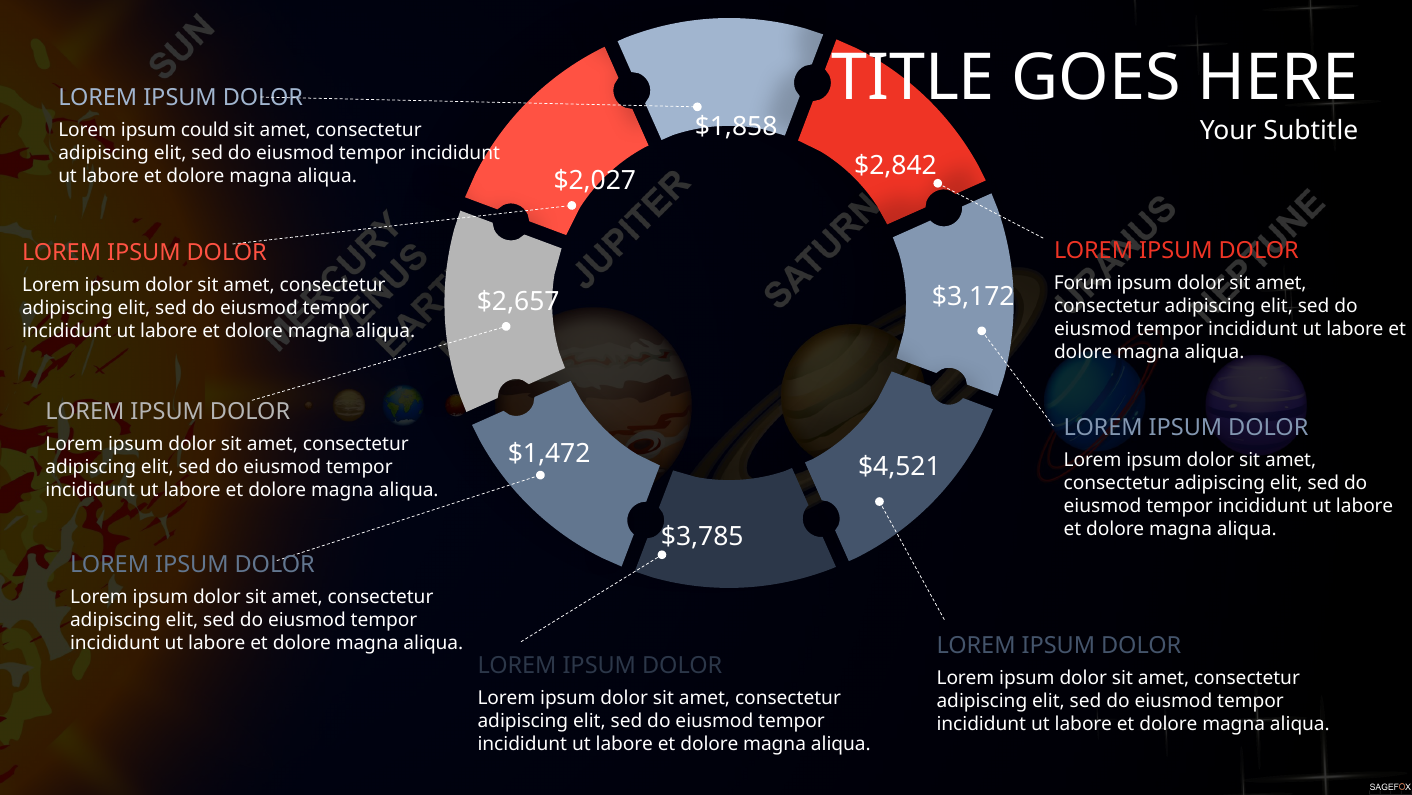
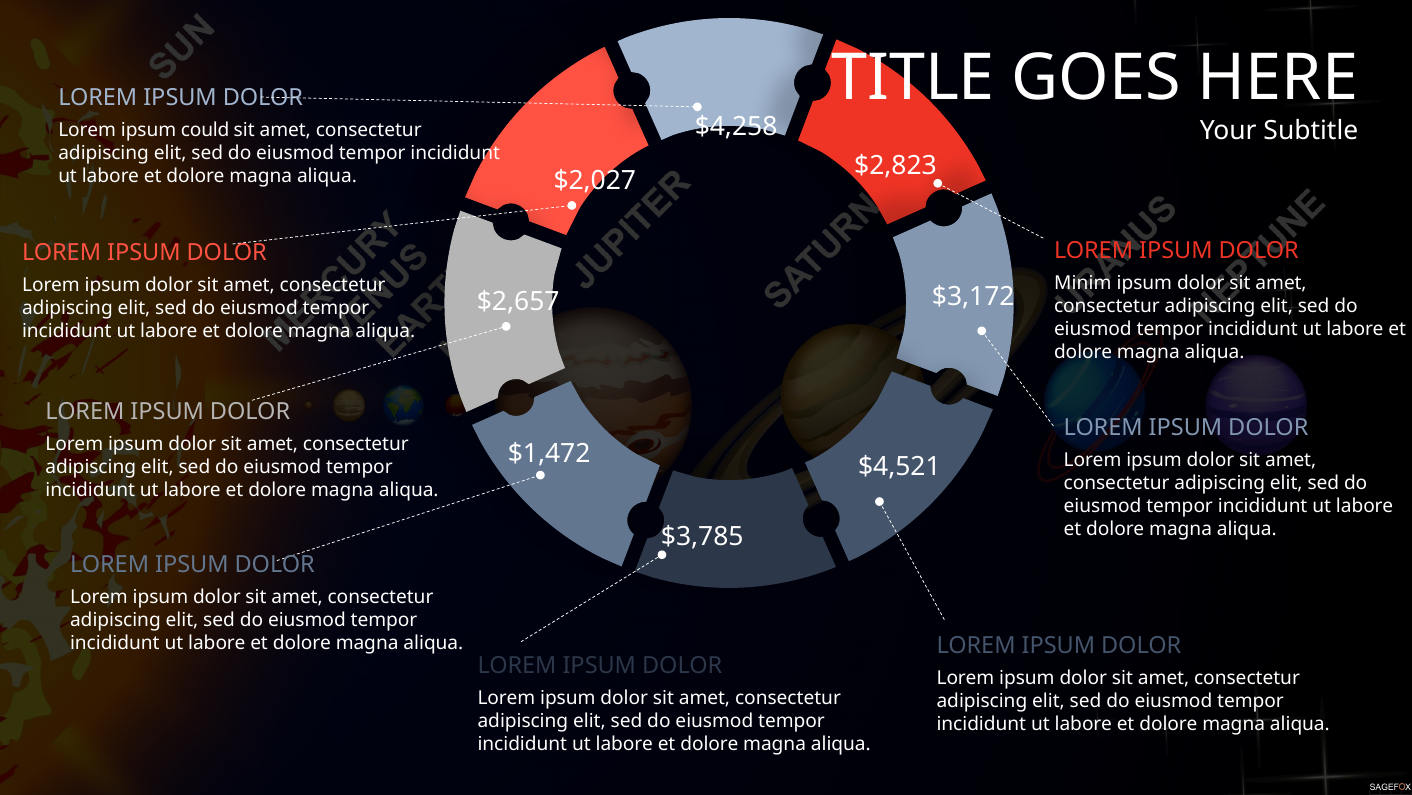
$1,858: $1,858 -> $4,258 (736, 126)
$2,842: $2,842 -> $2,823 (895, 165)
Forum: Forum -> Minim (1083, 283)
